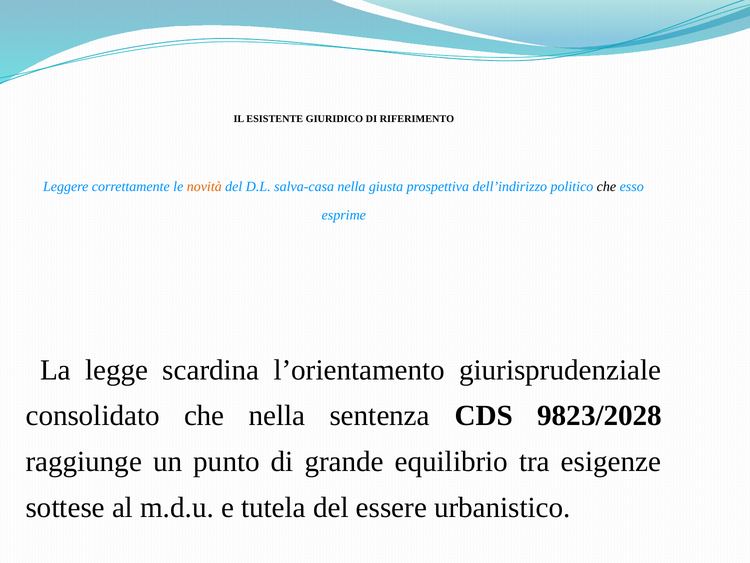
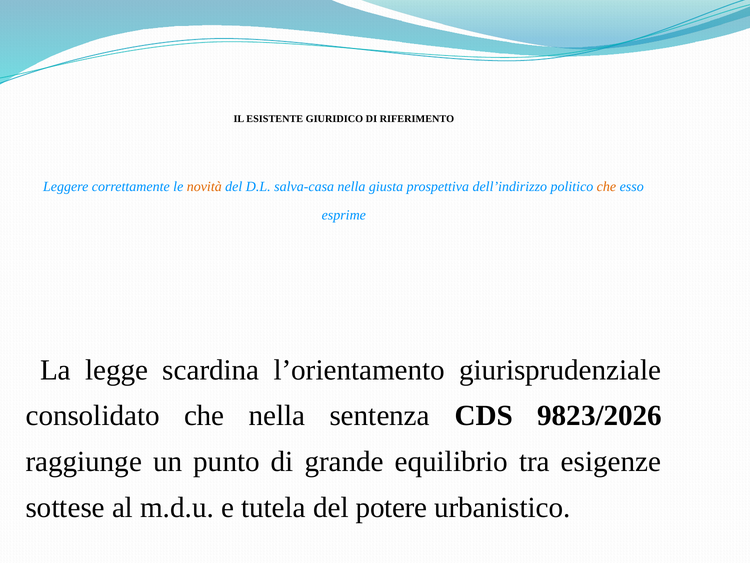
che colour: black -> orange (606, 187)
9823/2028: 9823/2028 -> 9823/2026 (600, 415)
essere: essere -> potere (392, 507)
